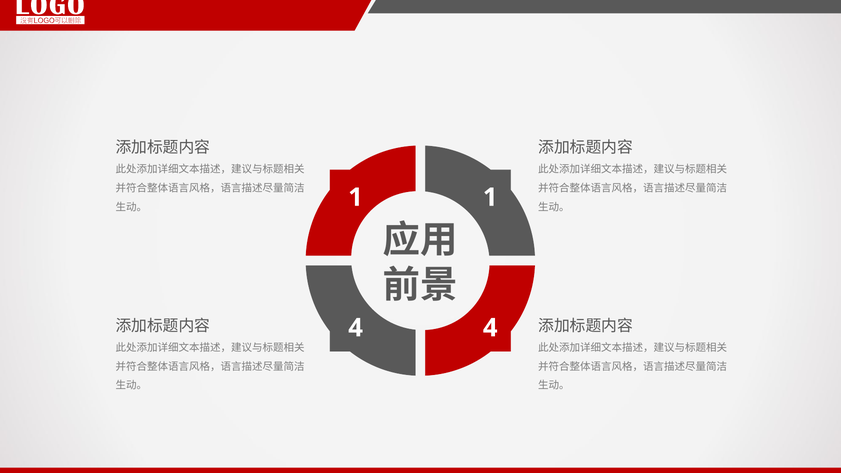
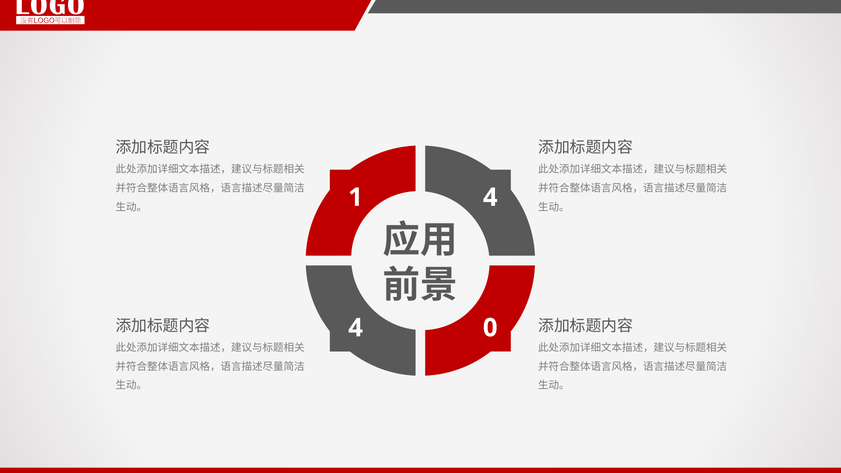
1 1: 1 -> 4 (490, 197)
4 4: 4 -> 0 (490, 328)
